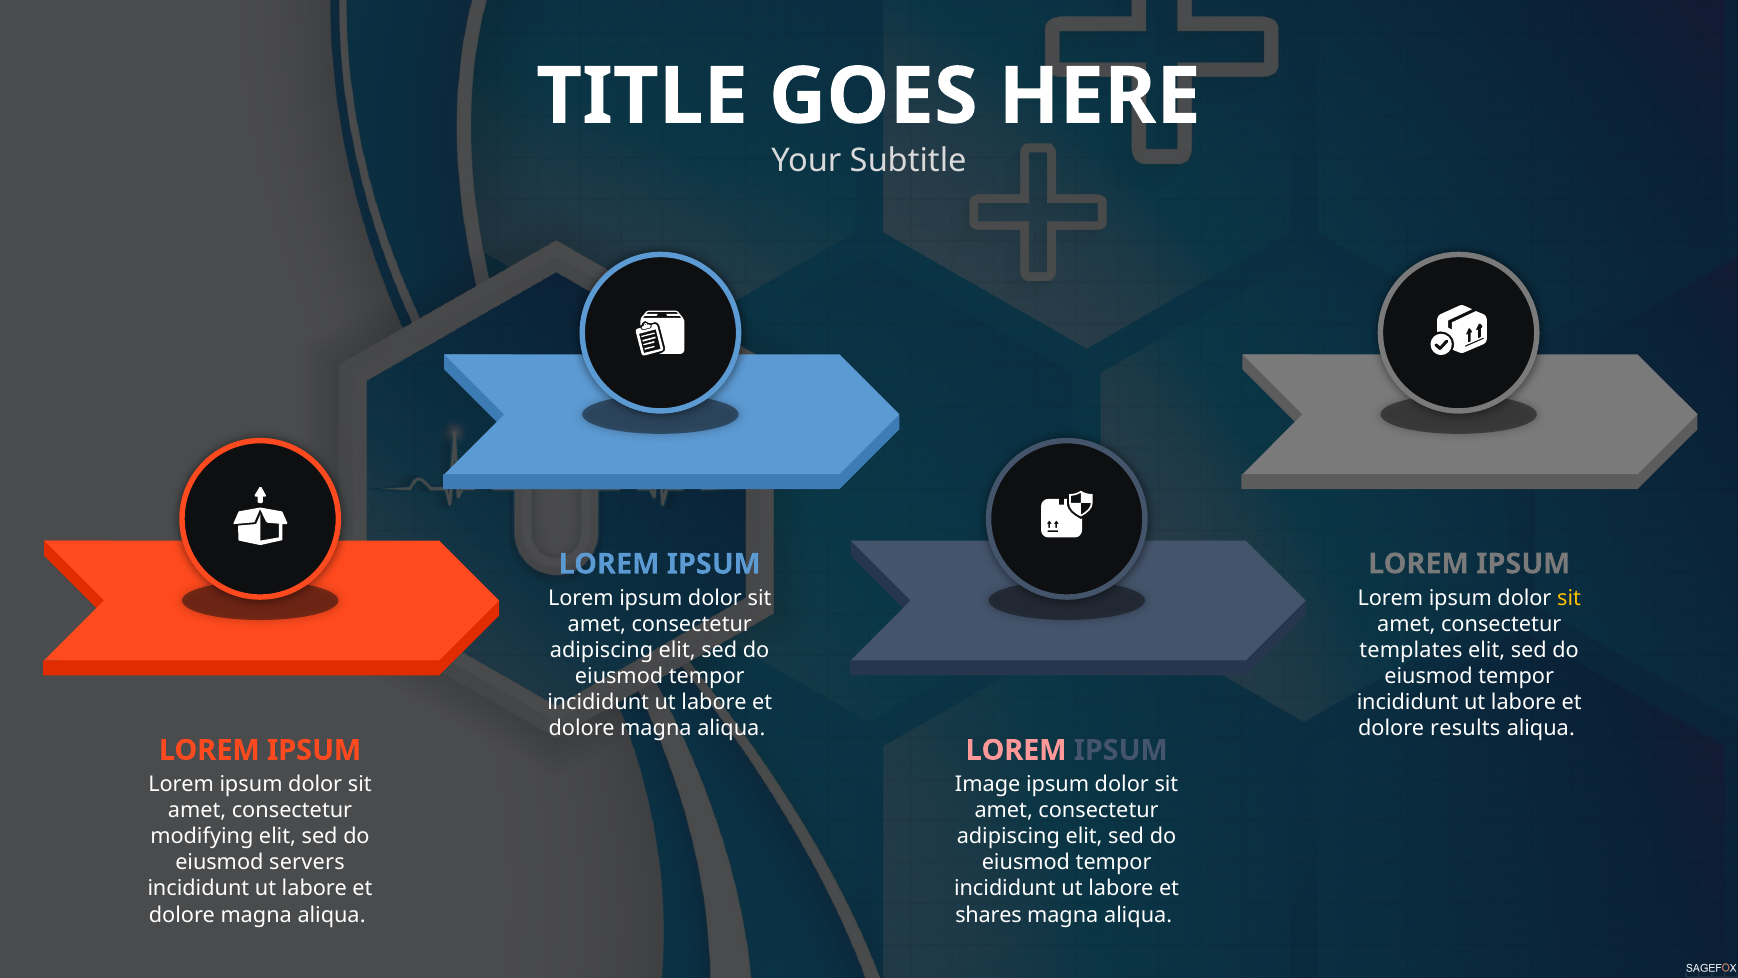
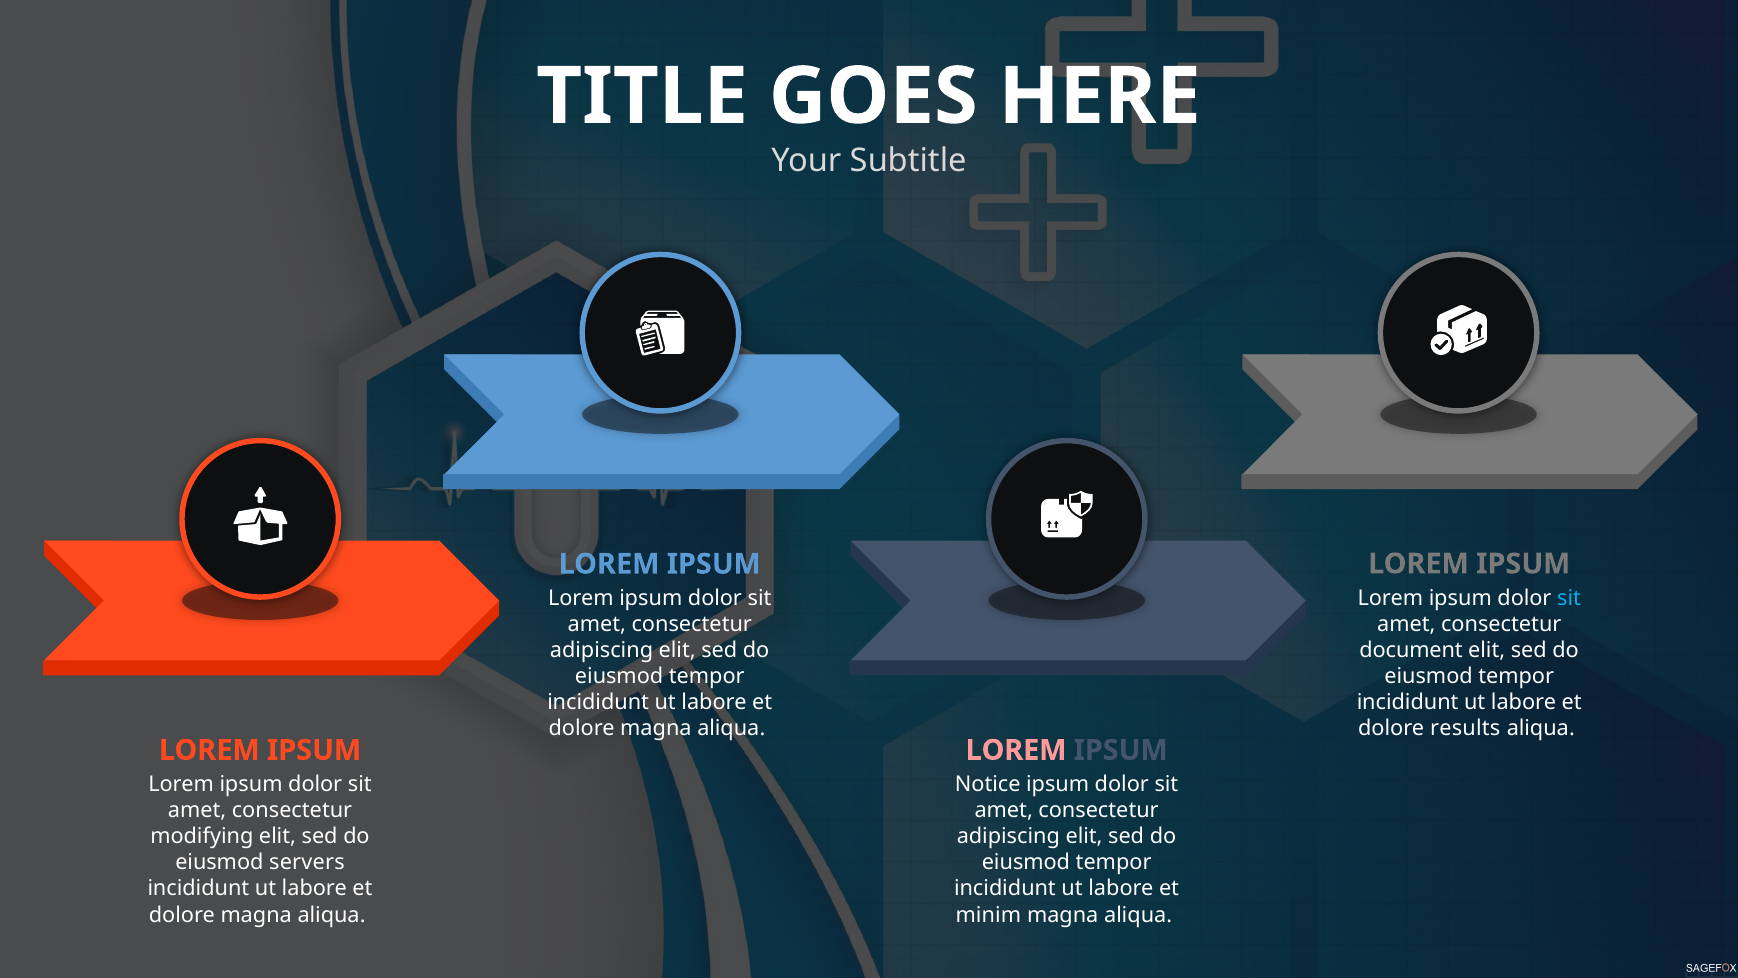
sit colour: yellow -> light blue (1569, 598)
templates: templates -> document (1411, 650)
Image: Image -> Notice (988, 784)
shares: shares -> minim (988, 915)
